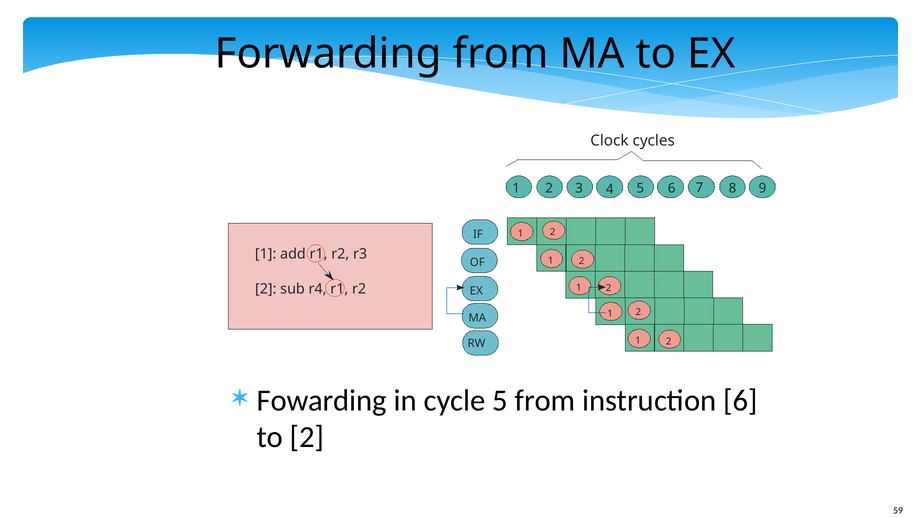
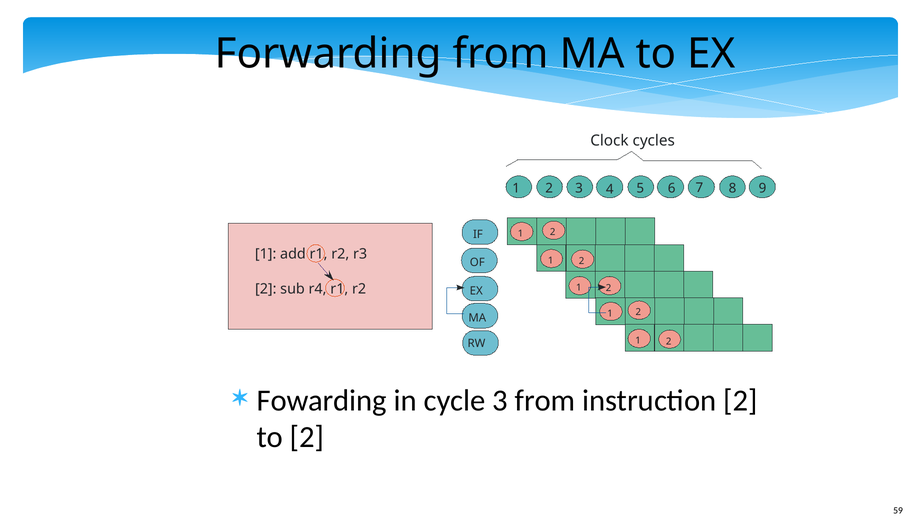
cycle 5: 5 -> 3 (500, 400)
instruction 6: 6 -> 2 (740, 400)
